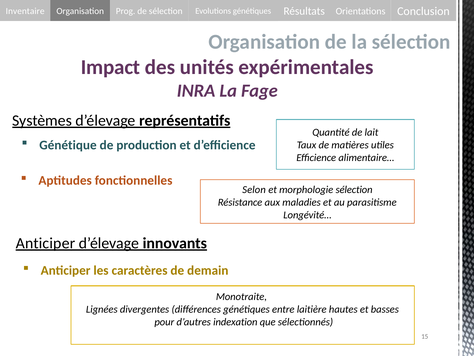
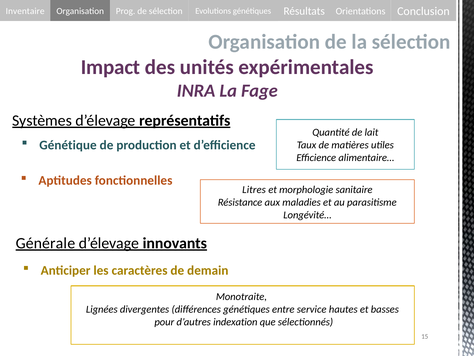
Selon: Selon -> Litres (254, 189)
morphologie sélection: sélection -> sanitaire (354, 189)
Anticiper: Anticiper -> Générale (45, 243)
laitière: laitière -> service (312, 309)
